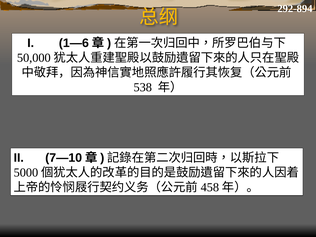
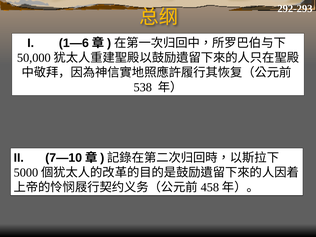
292-894: 292-894 -> 292-293 (295, 9)
